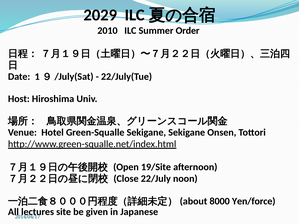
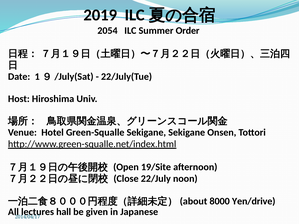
2029: 2029 -> 2019 (100, 15)
2010: 2010 -> 2054 (107, 31)
Yen/force: Yen/force -> Yen/drive (254, 201)
site: site -> hall (64, 212)
